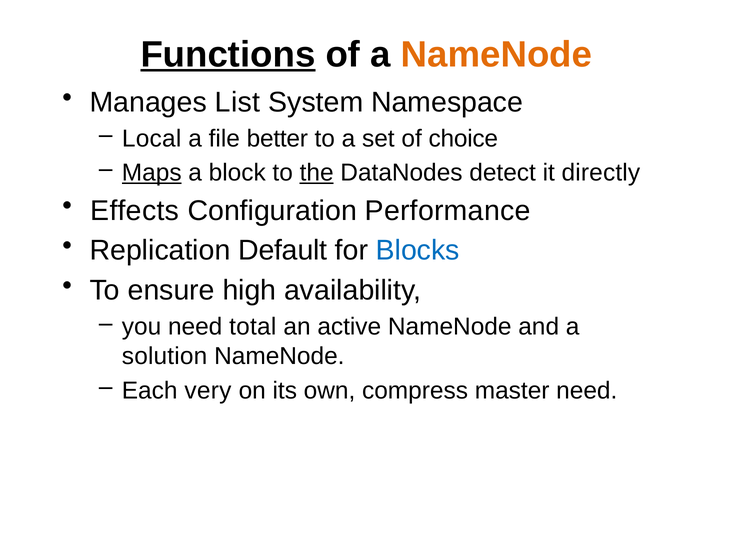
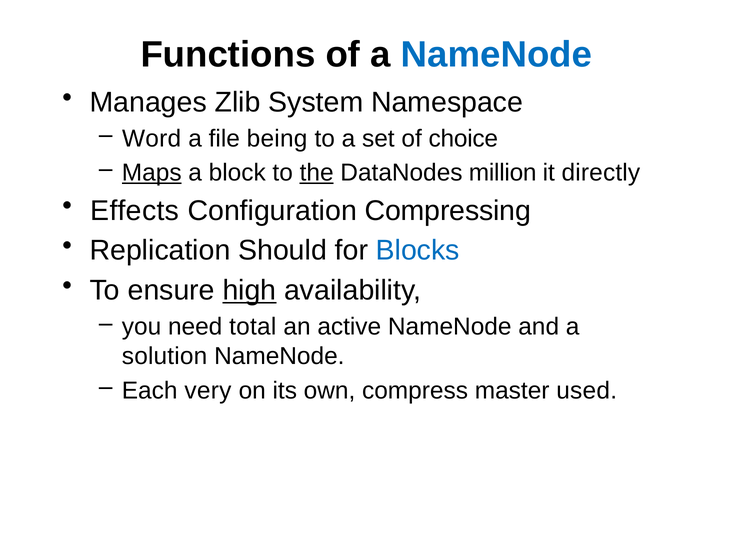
Functions underline: present -> none (228, 54)
NameNode colour: orange -> blue (496, 54)
List: List -> Zlib (238, 102)
Local: Local -> Word (152, 139)
better: better -> being (277, 139)
detect: detect -> million (503, 173)
Performance: Performance -> Compressing (448, 211)
Default: Default -> Should (283, 250)
high underline: none -> present (249, 290)
master need: need -> used (587, 390)
